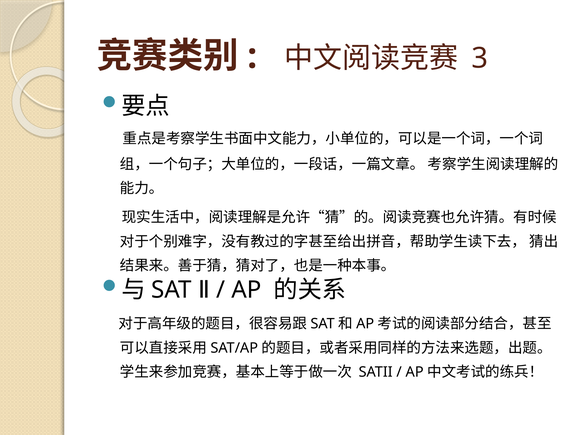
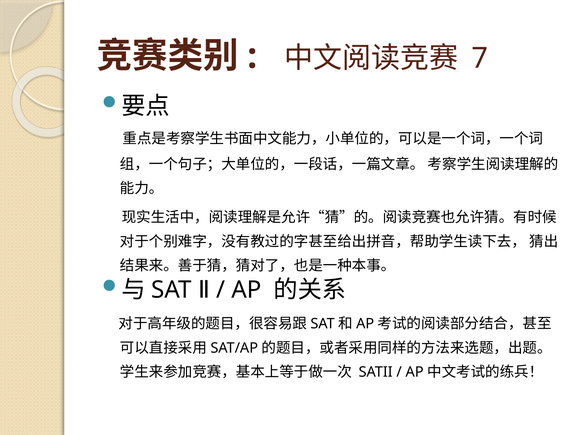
3: 3 -> 7 (480, 58)
